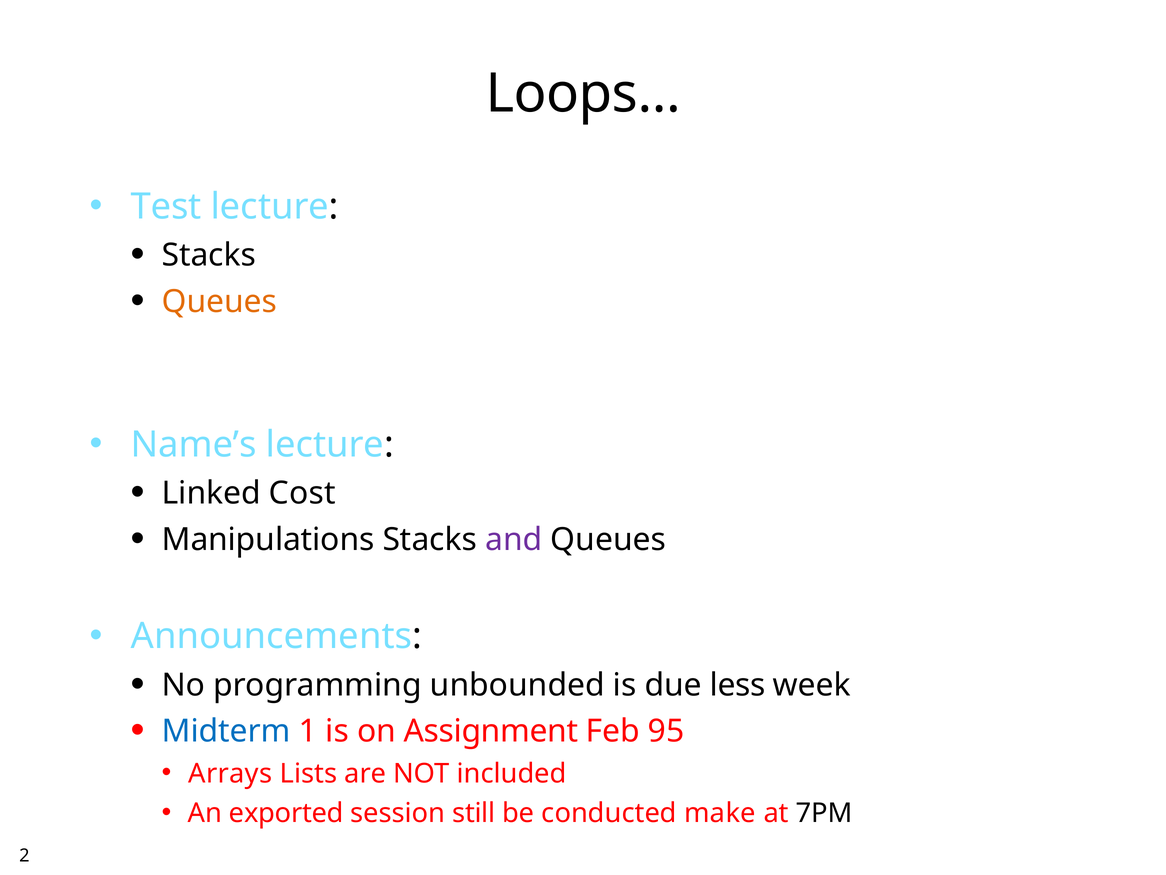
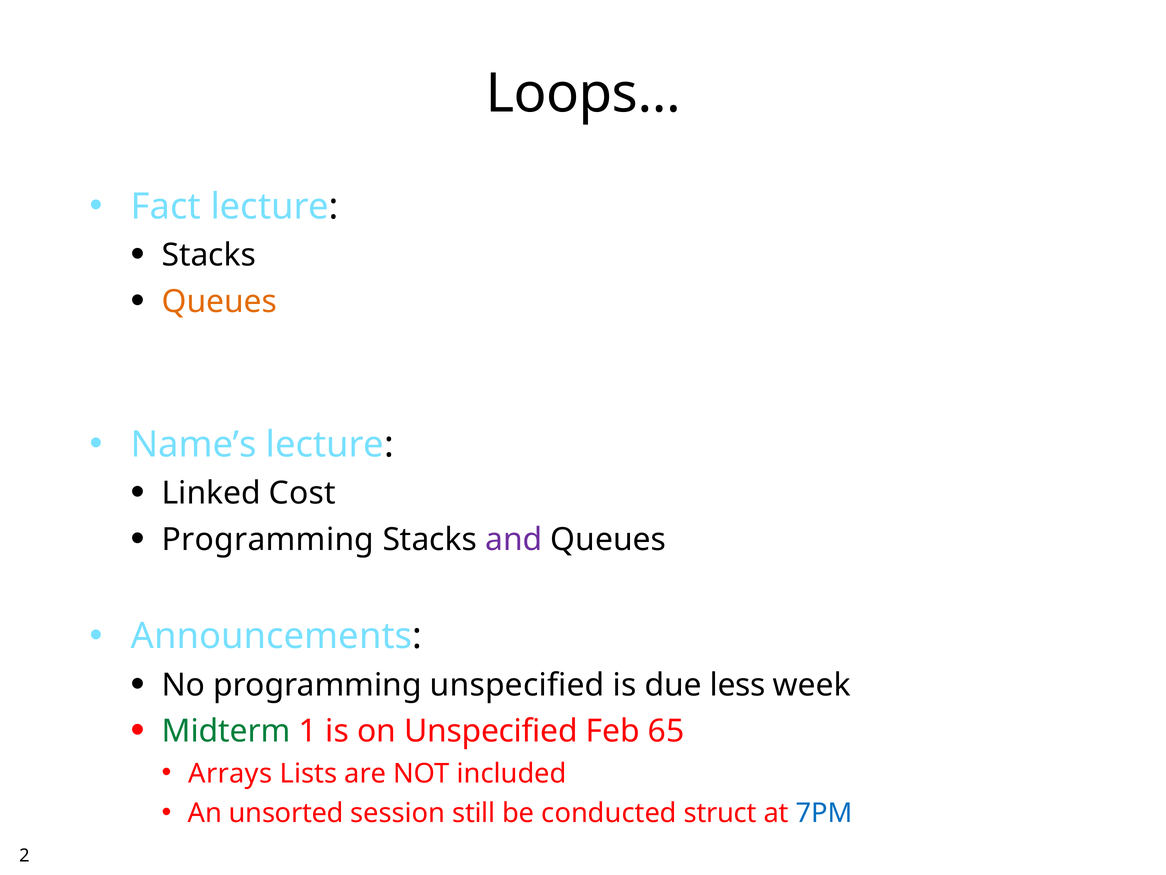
Test: Test -> Fact (166, 207)
Manipulations: Manipulations -> Programming (268, 539)
programming unbounded: unbounded -> unspecified (517, 685)
Midterm colour: blue -> green (226, 731)
on Assignment: Assignment -> Unspecified (491, 731)
95: 95 -> 65 (666, 731)
exported: exported -> unsorted (286, 813)
make: make -> struct (720, 813)
7PM colour: black -> blue (824, 813)
